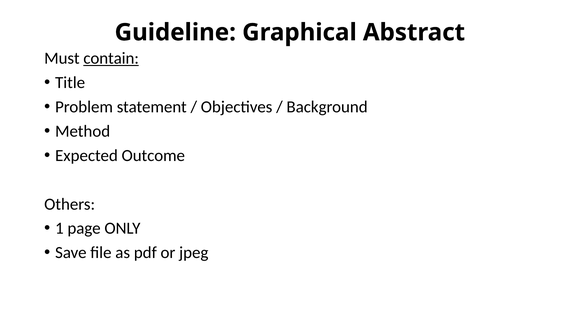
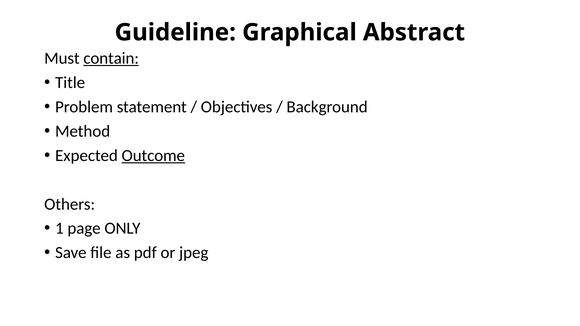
Outcome underline: none -> present (153, 156)
